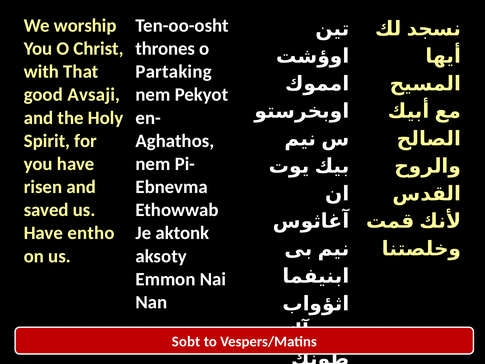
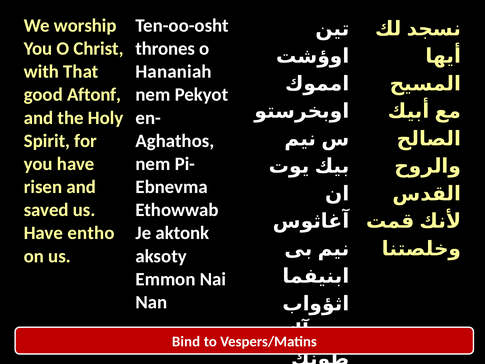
Partaking: Partaking -> Hananiah (174, 72)
Avsaji: Avsaji -> Aftonf (94, 95)
Sobt: Sobt -> Bind (186, 341)
